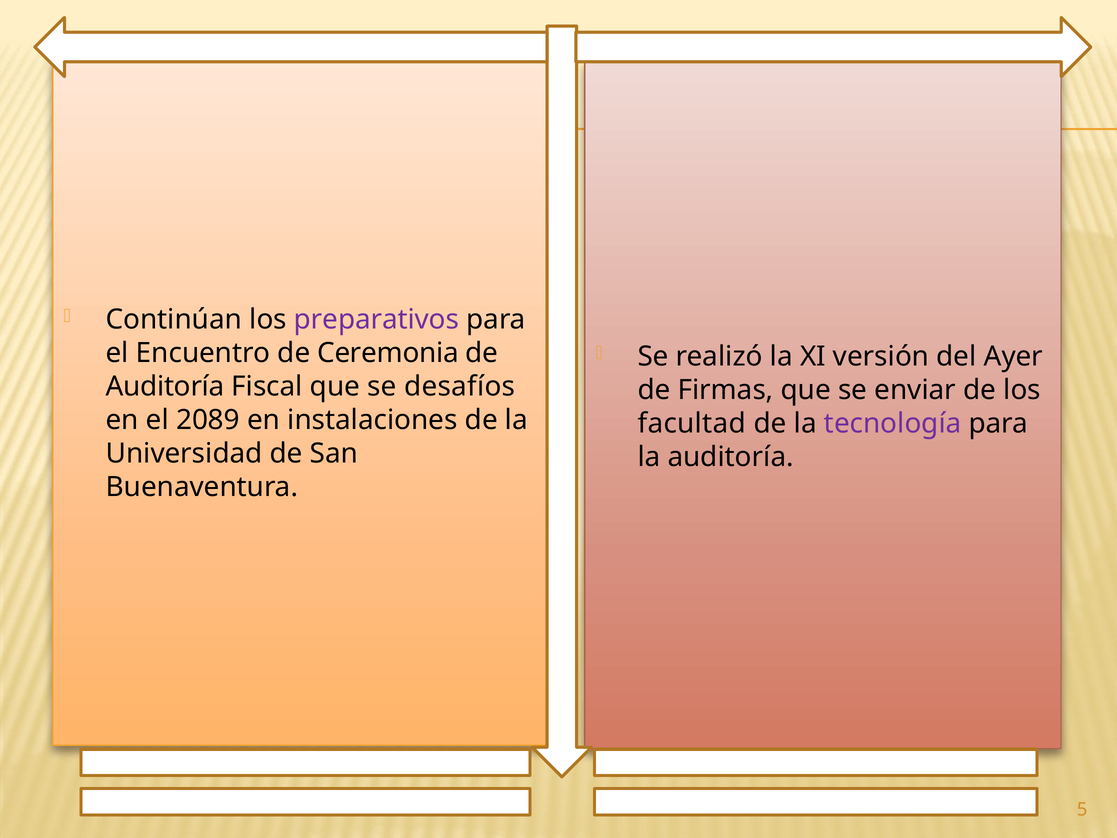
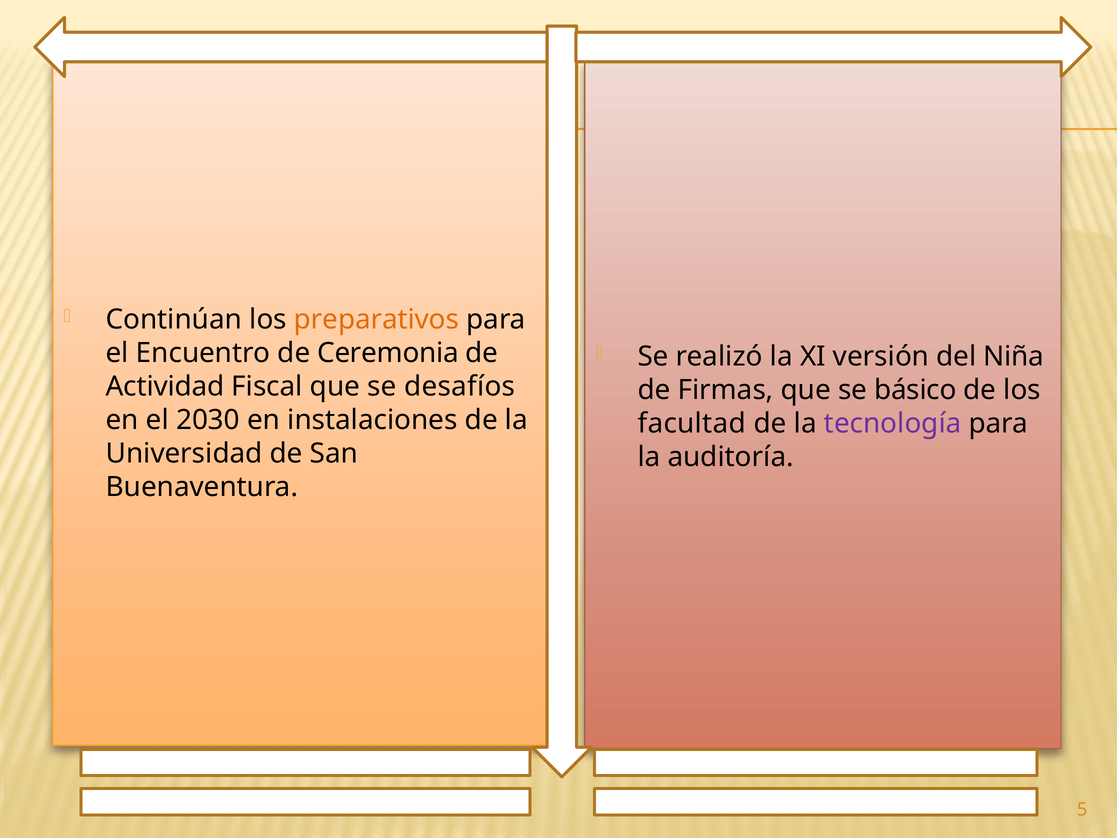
preparativos colour: purple -> orange (376, 320)
Ayer: Ayer -> Niña (1013, 356)
Auditoría: Auditoría -> Actividad (165, 387)
enviar: enviar -> básico (915, 390)
2089: 2089 -> 2030 (208, 420)
